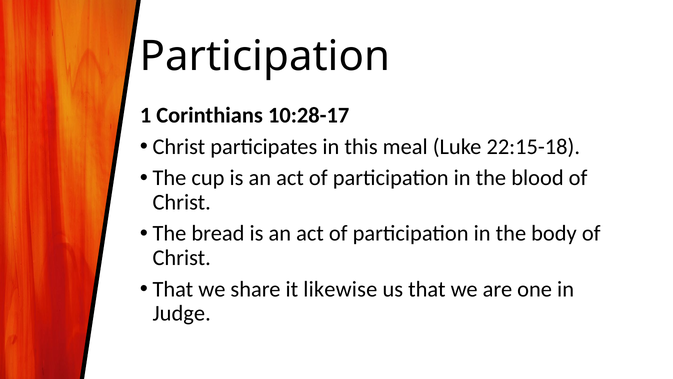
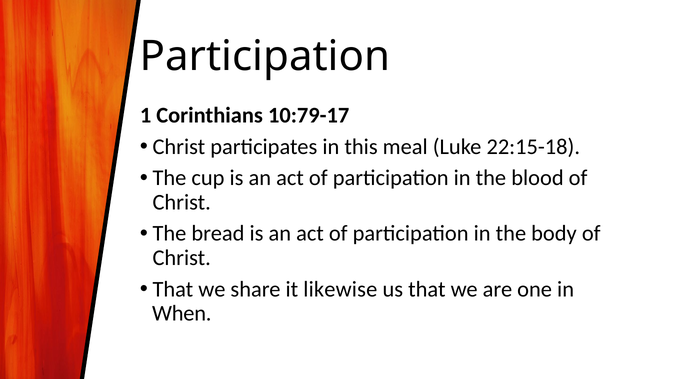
10:28-17: 10:28-17 -> 10:79-17 (309, 115)
Judge: Judge -> When (182, 313)
